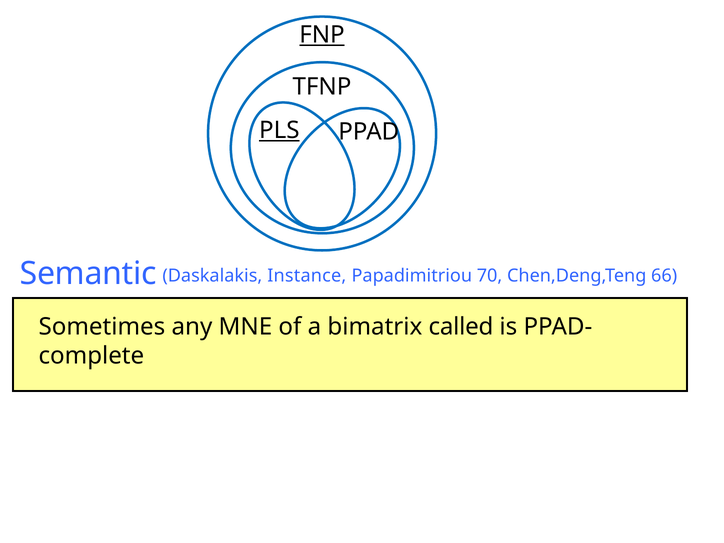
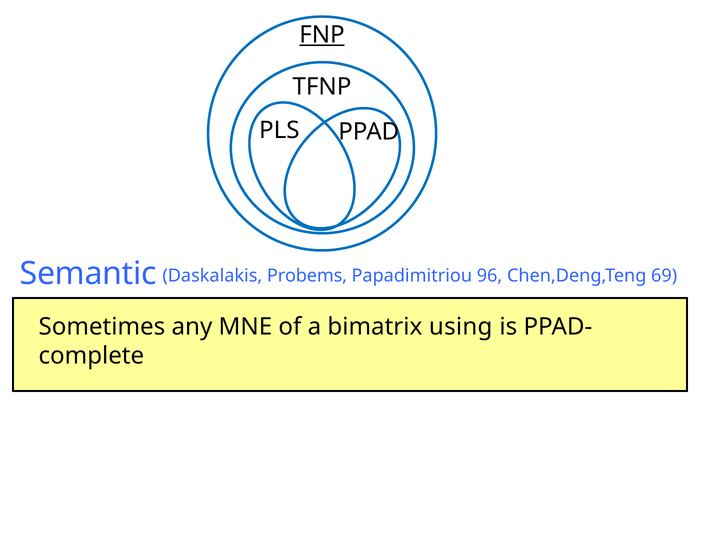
PLS underline: present -> none (279, 130)
Instance: Instance -> Probems (307, 276)
70: 70 -> 96 (490, 276)
66: 66 -> 69 (664, 276)
called: called -> using (461, 327)
